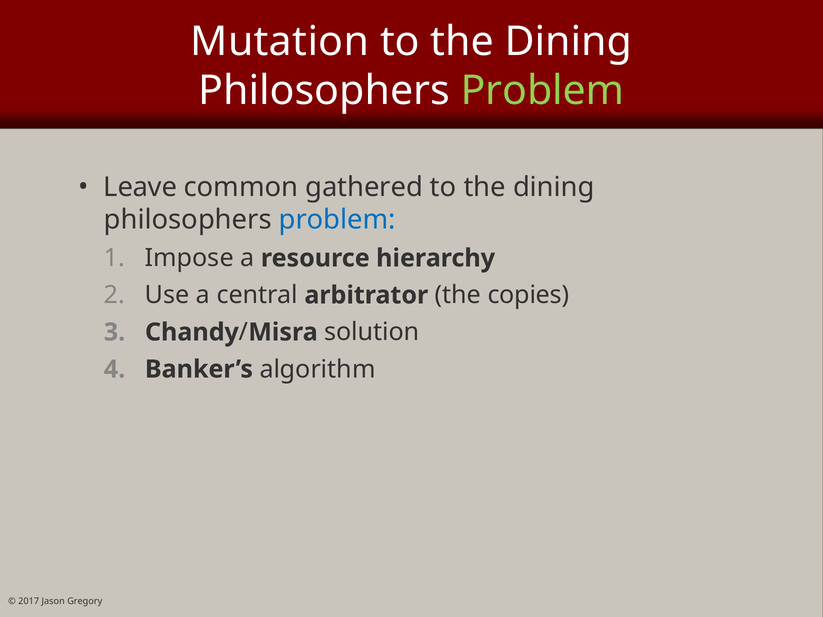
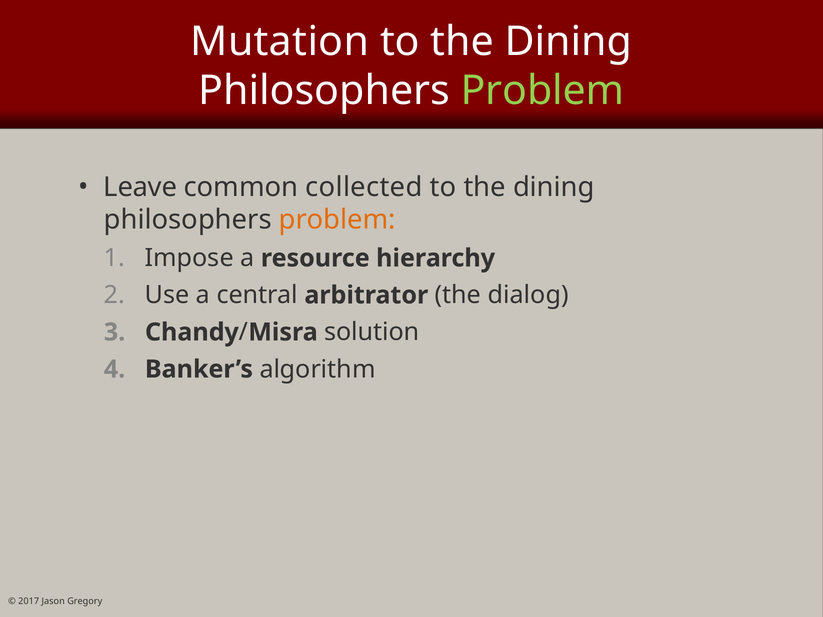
gathered: gathered -> collected (364, 187)
problem colour: blue -> orange (337, 220)
copies: copies -> dialog (528, 295)
